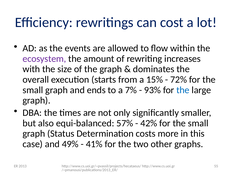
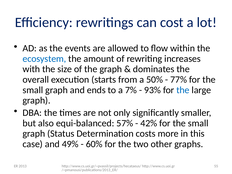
ecosystem colour: purple -> blue (44, 59)
15%: 15% -> 50% (155, 80)
72%: 72% -> 77% (179, 80)
41%: 41% -> 60% (94, 144)
